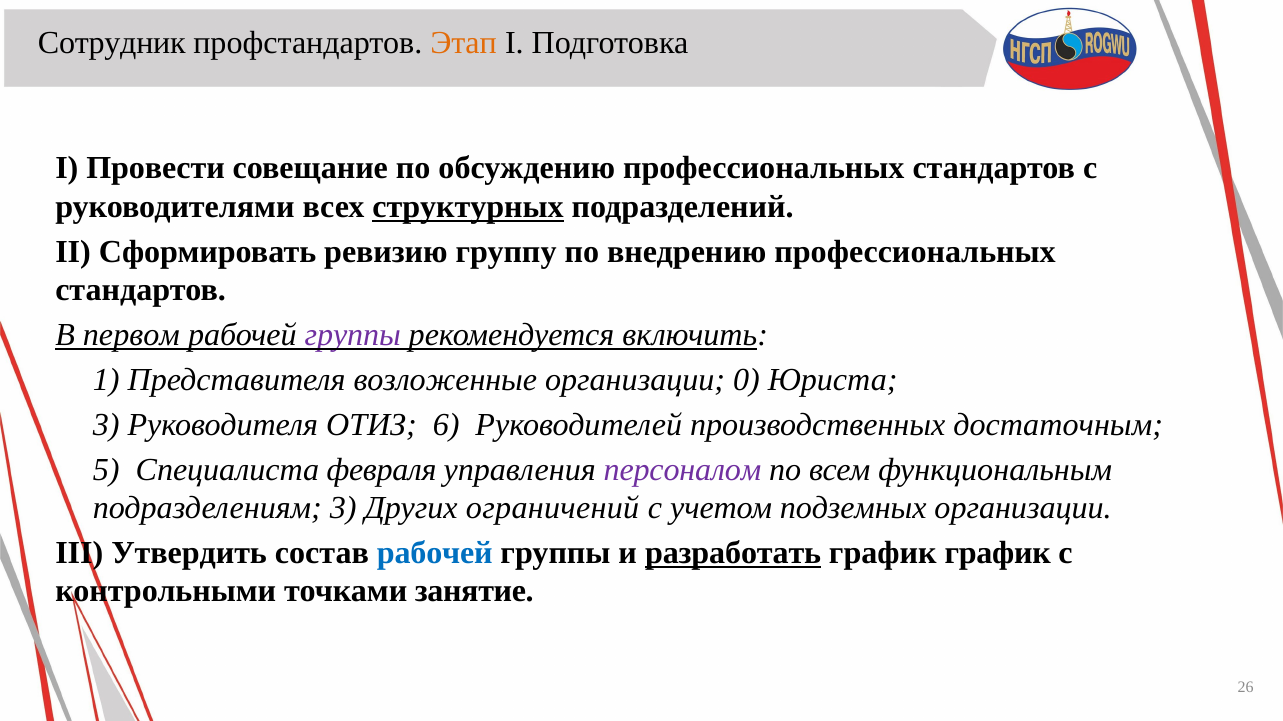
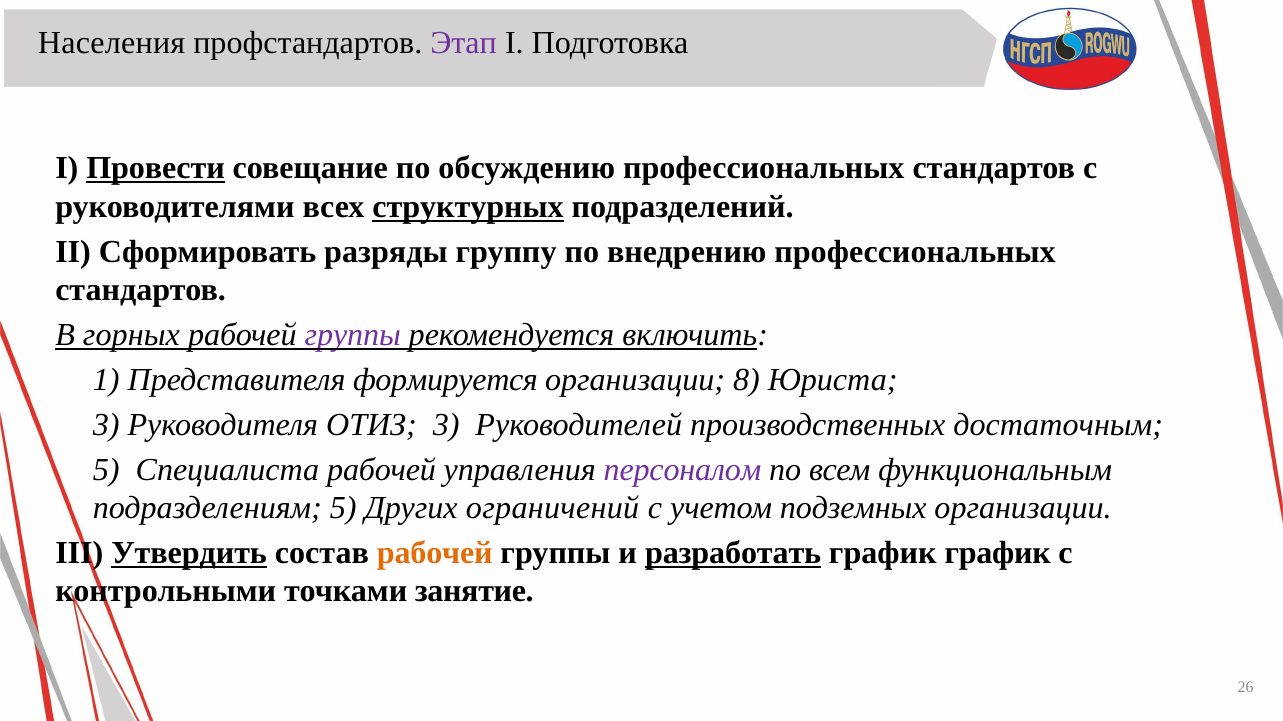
Сотрудник: Сотрудник -> Населения (112, 43)
Этап colour: orange -> purple (464, 43)
Провести underline: none -> present (156, 169)
ревизию: ревизию -> разряды (386, 252)
первом: первом -> горных (131, 335)
возложенные: возложенные -> формируется (445, 380)
0: 0 -> 8 (746, 380)
ОТИЗ 6: 6 -> 3 (446, 425)
Специалиста февраля: февраля -> рабочей (382, 470)
подразделениям 3: 3 -> 5 (343, 508)
Утвердить underline: none -> present (189, 553)
рабочей colour: blue -> orange (435, 553)
